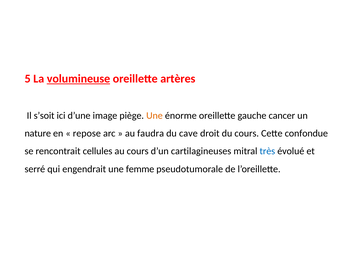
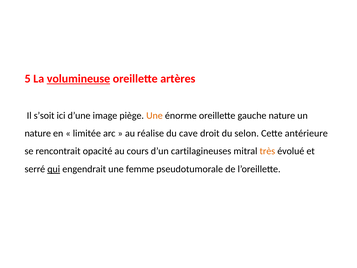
gauche cancer: cancer -> nature (282, 115)
repose: repose -> limitée (87, 133)
faudra: faudra -> réalise (151, 133)
du cours: cours -> selon (247, 133)
confondue: confondue -> antérieure (306, 133)
cellules: cellules -> opacité (98, 151)
très colour: blue -> orange (267, 151)
qui underline: none -> present (54, 169)
